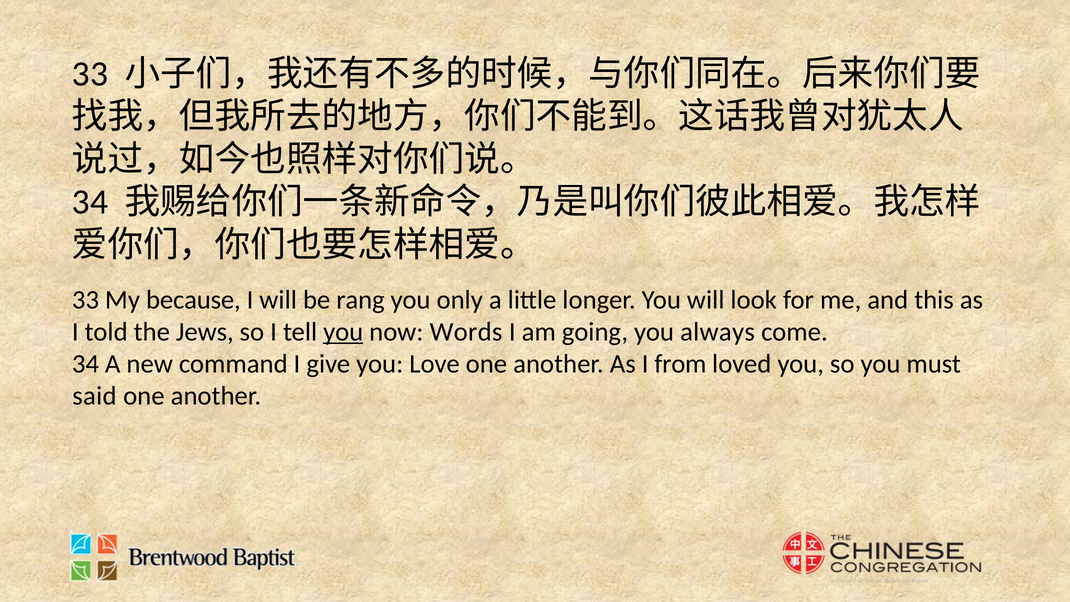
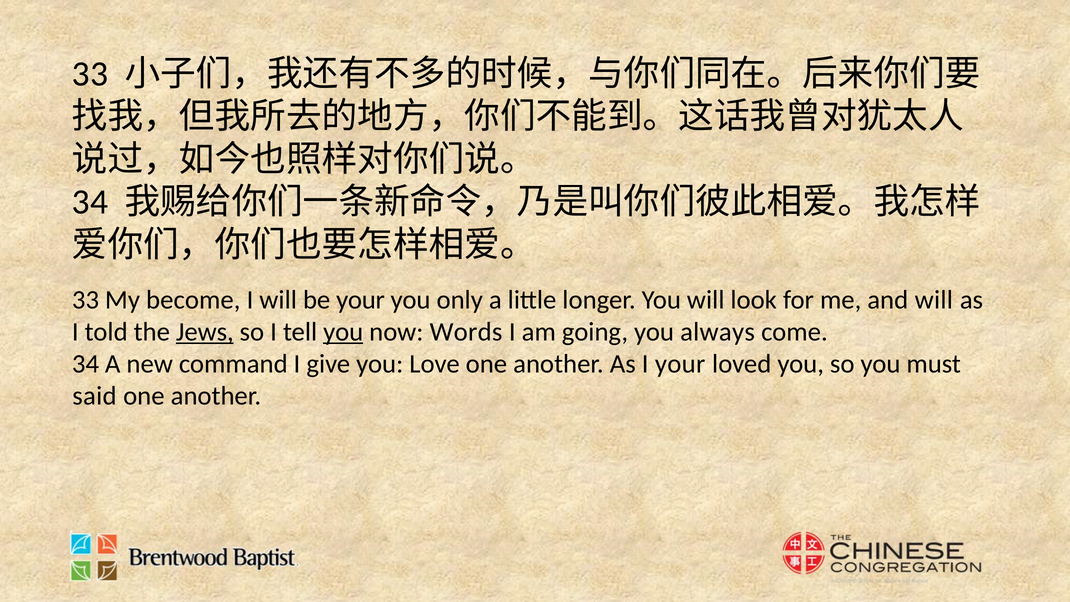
because: because -> become (193, 300)
be rang: rang -> your (361, 300)
and this: this -> will (934, 300)
Jews underline: none -> present (205, 332)
I from: from -> your (680, 364)
